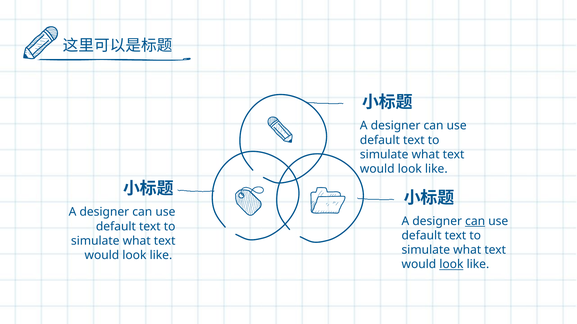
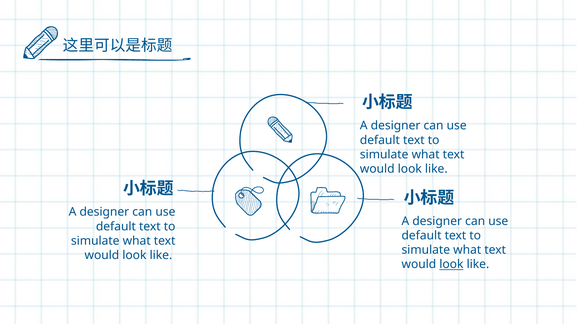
can underline: present -> none (475, 222)
